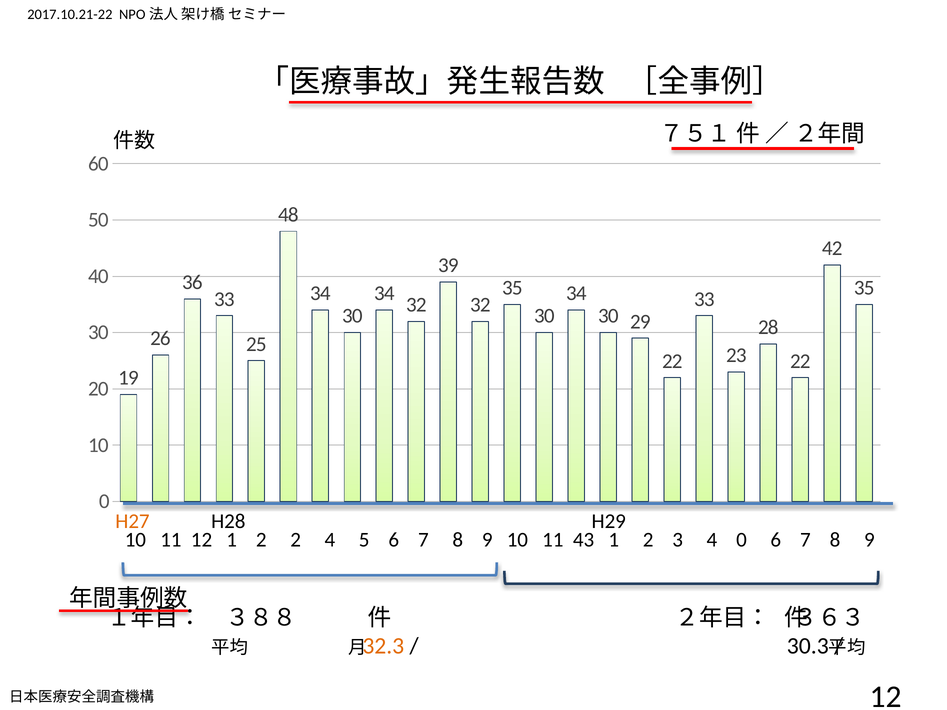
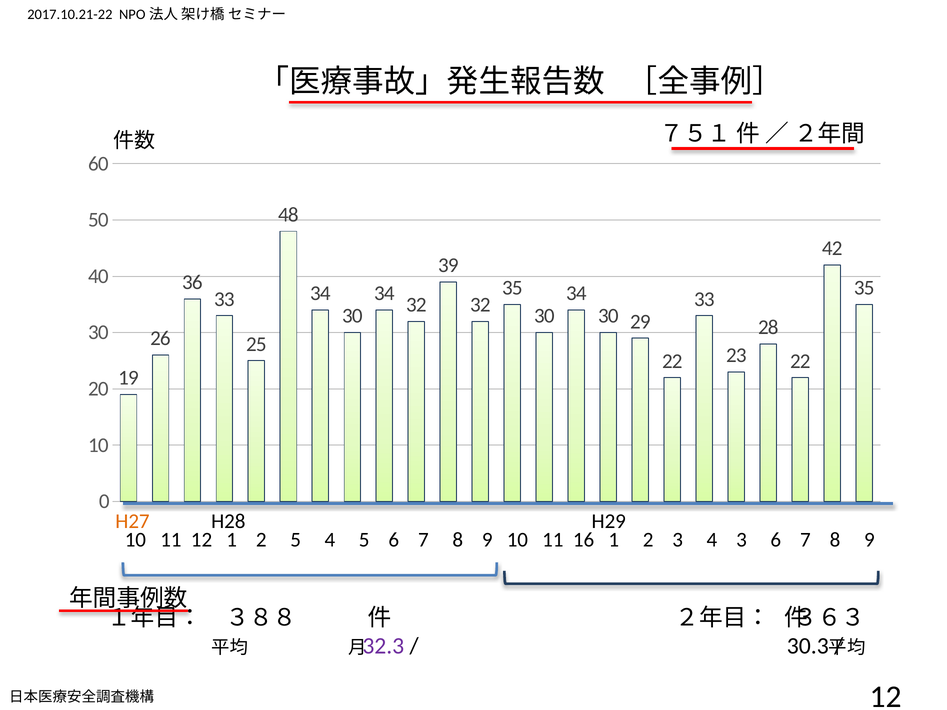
2 2: 2 -> 5 (296, 540)
43: 43 -> 16 (584, 540)
4 0: 0 -> 3 (742, 540)
32.3 colour: orange -> purple (383, 646)
